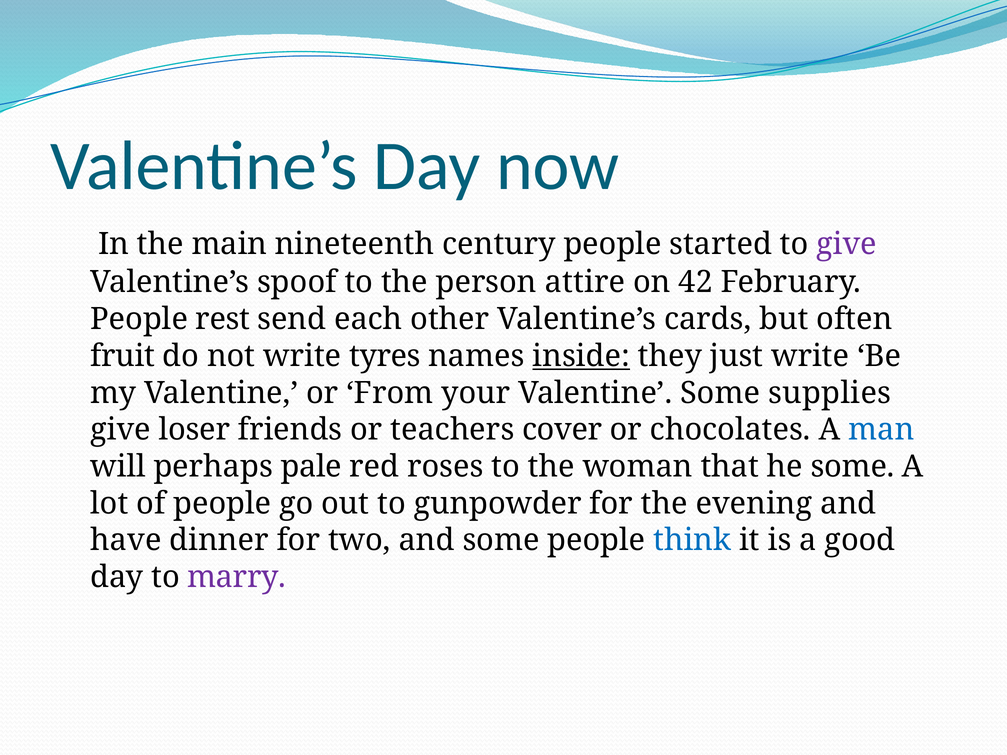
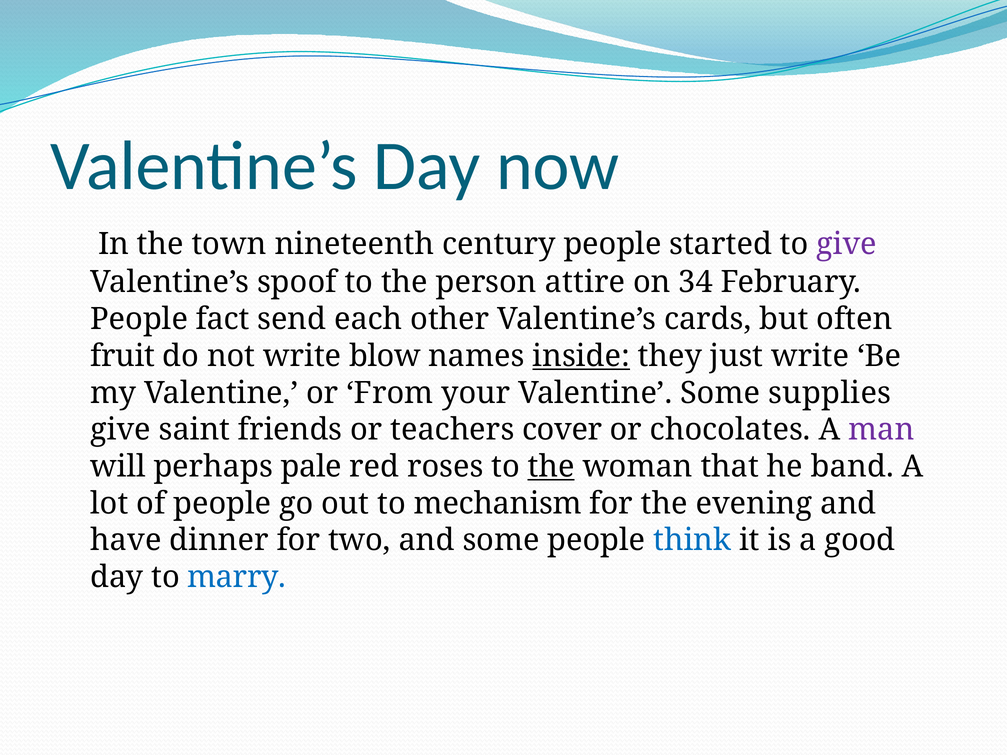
main: main -> town (229, 244)
42: 42 -> 34 (696, 282)
rest: rest -> fact (223, 319)
tyres: tyres -> blow (385, 356)
loser: loser -> saint (194, 430)
man colour: blue -> purple (881, 430)
the underline: none -> present (551, 467)
he some: some -> band (852, 467)
gunpowder: gunpowder -> mechanism (498, 504)
marry colour: purple -> blue (237, 577)
